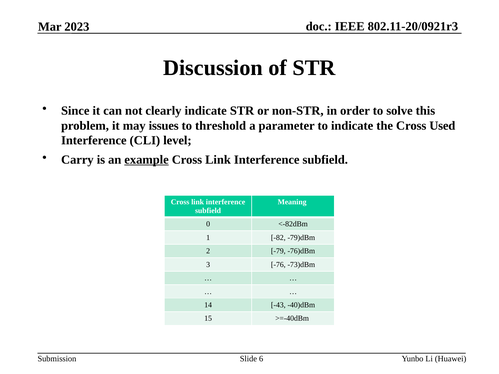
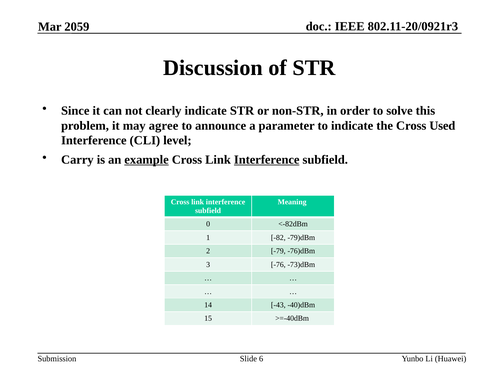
2023: 2023 -> 2059 (77, 27)
issues: issues -> agree (164, 126)
threshold: threshold -> announce (221, 126)
Interference underline: none -> present (267, 160)
